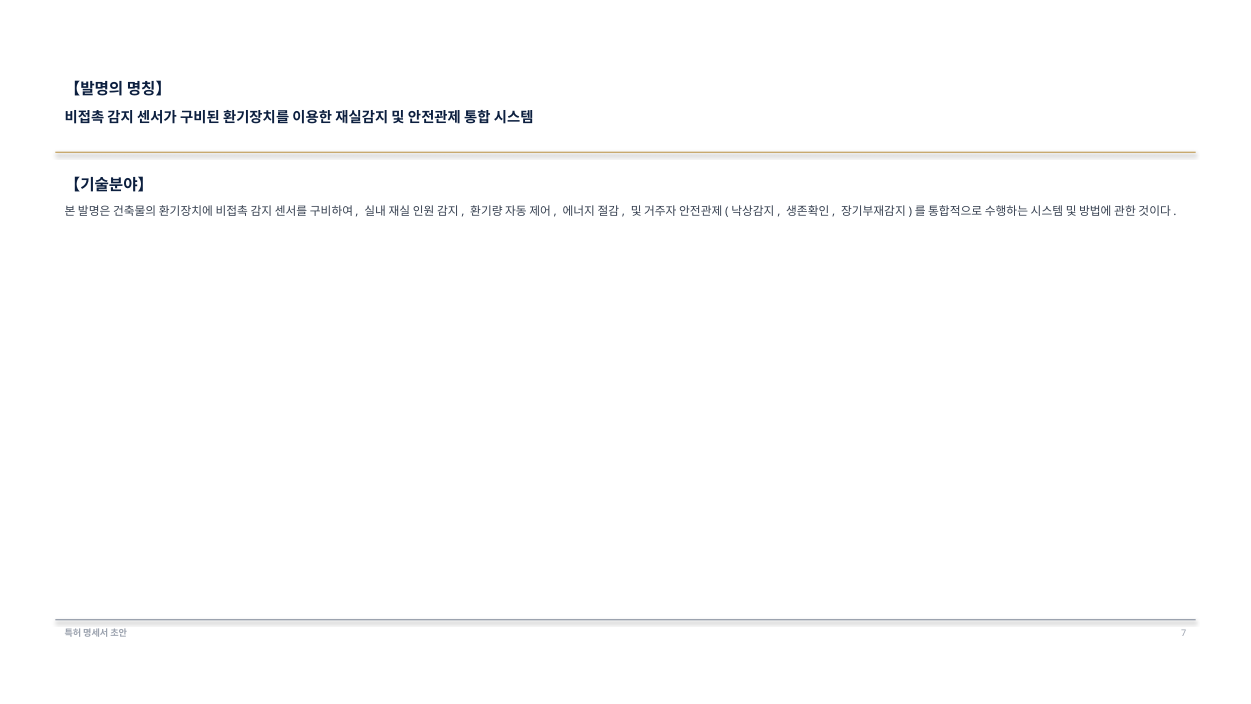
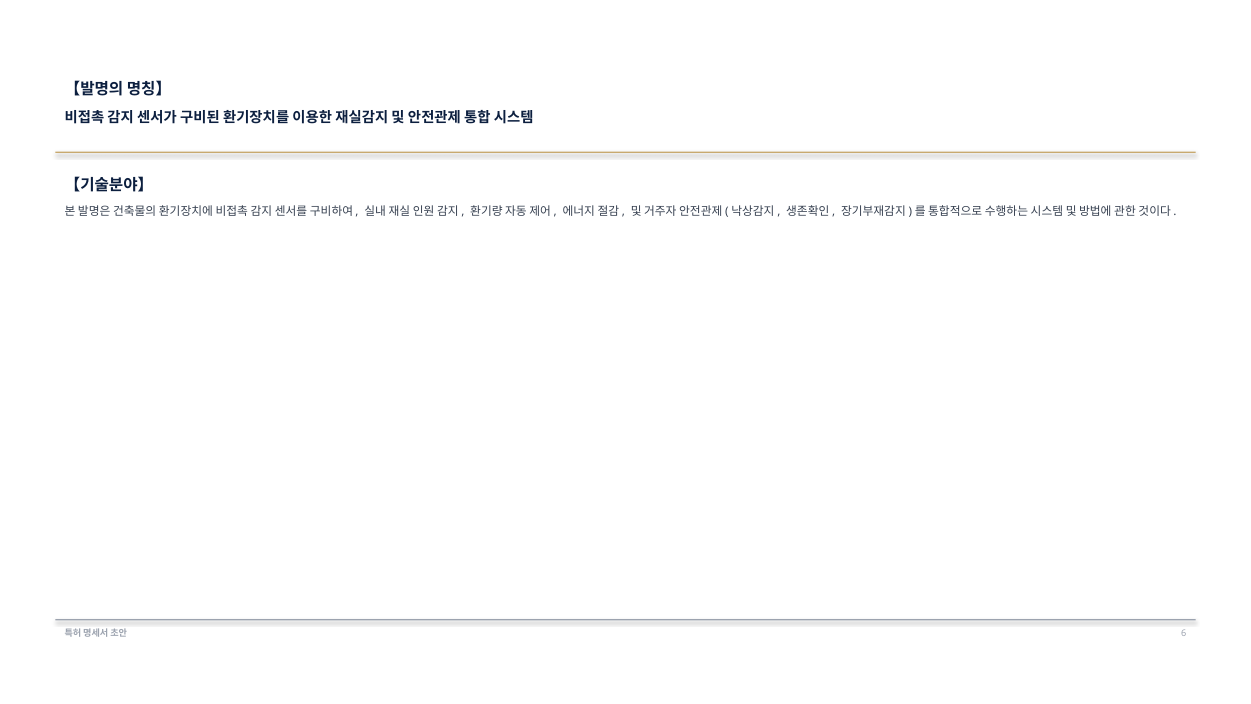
7: 7 -> 6 (1184, 633)
